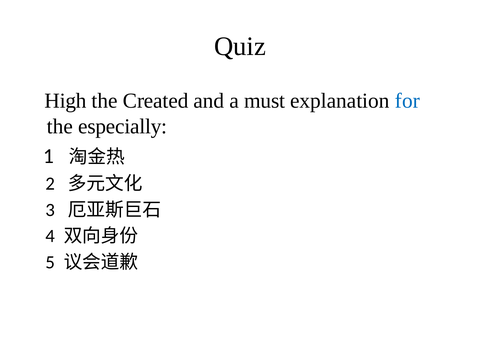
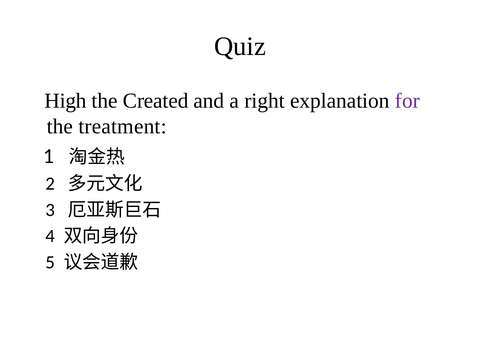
must: must -> right (265, 101)
for colour: blue -> purple (407, 101)
especially: especially -> treatment (122, 126)
